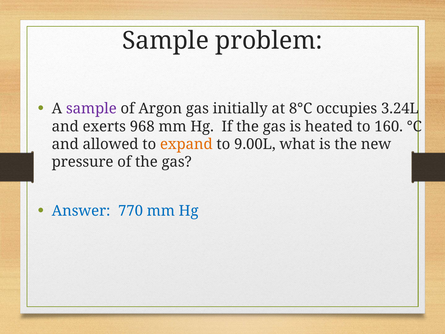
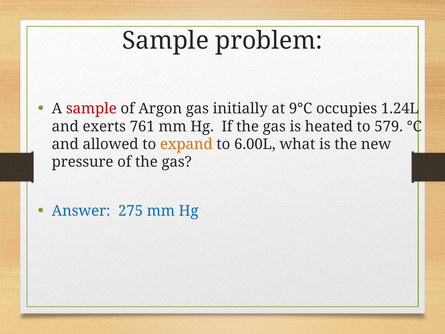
sample colour: purple -> red (91, 109)
8°C: 8°C -> 9°C (301, 109)
3.24L: 3.24L -> 1.24L (400, 109)
968: 968 -> 761 (142, 126)
160: 160 -> 579 (389, 126)
9.00L: 9.00L -> 6.00L (255, 144)
770: 770 -> 275 (131, 211)
